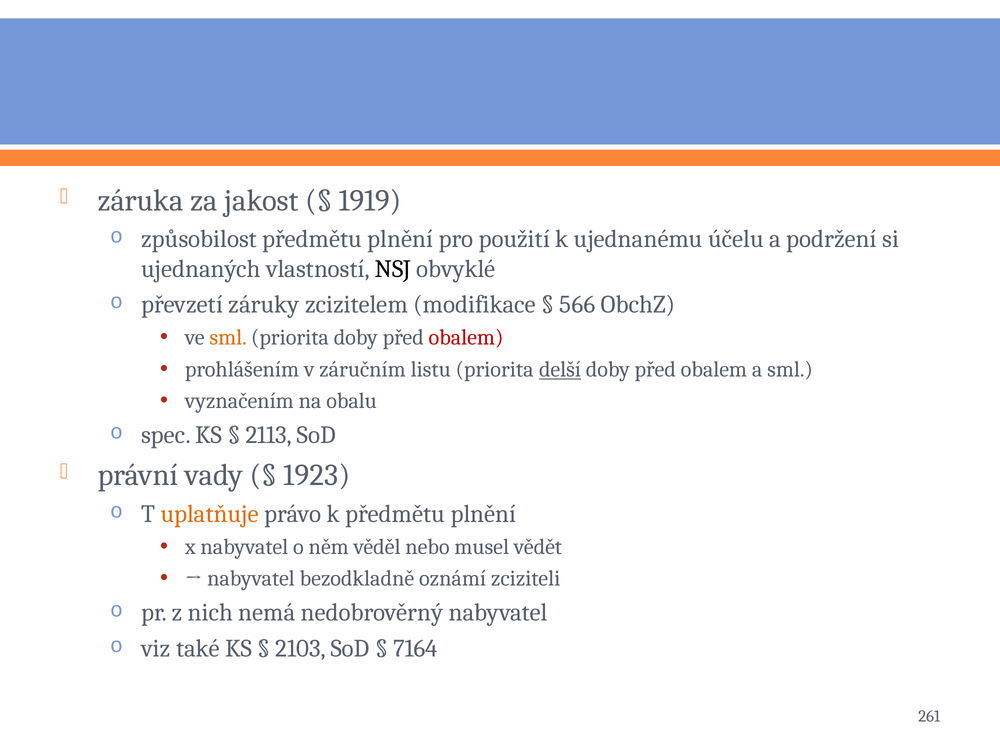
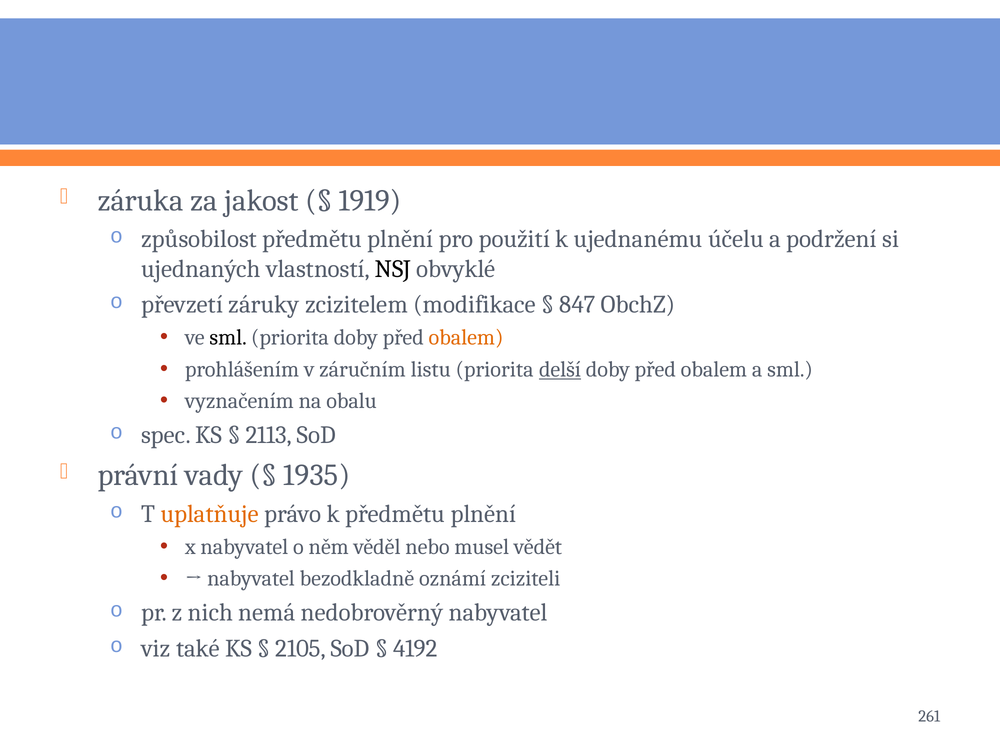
566: 566 -> 847 (577, 305)
sml colour: orange -> black (228, 338)
obalem colour: red -> orange (466, 338)
1923: 1923 -> 1935 (317, 475)
2103: 2103 -> 2105 (301, 648)
7164: 7164 -> 4192 (415, 648)
